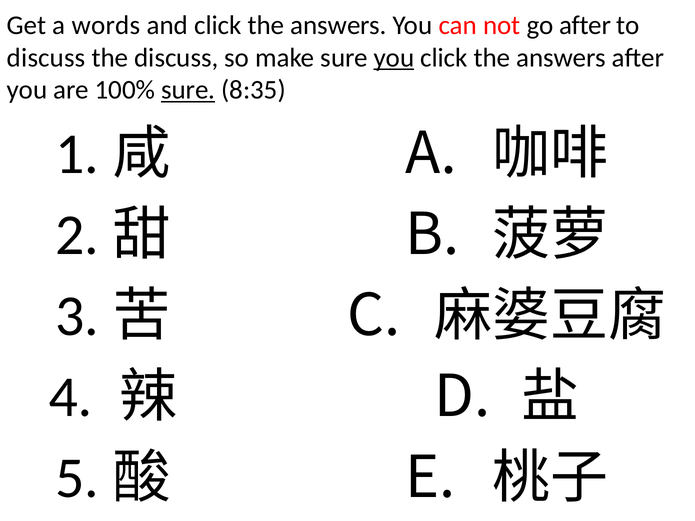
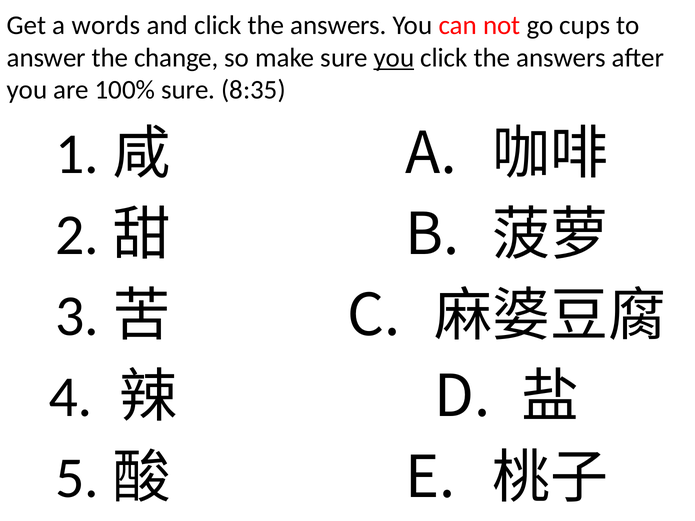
go after: after -> cups (585, 25)
discuss: discuss -> answer (46, 58)
the discuss: discuss -> change (176, 58)
sure underline: present -> none (188, 90)
